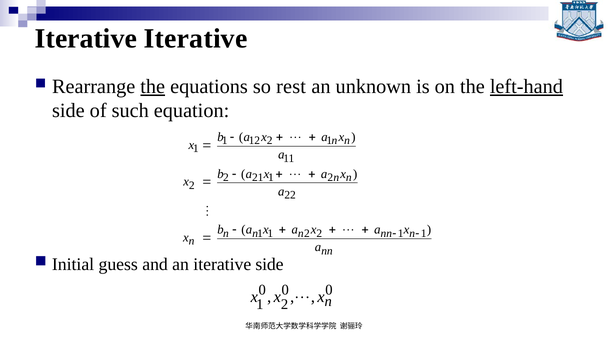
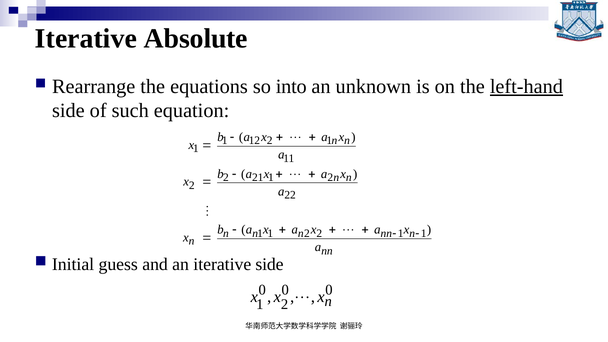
Iterative Iterative: Iterative -> Absolute (196, 38)
the underline: present -> none (153, 86)
rest: rest -> into (291, 86)
